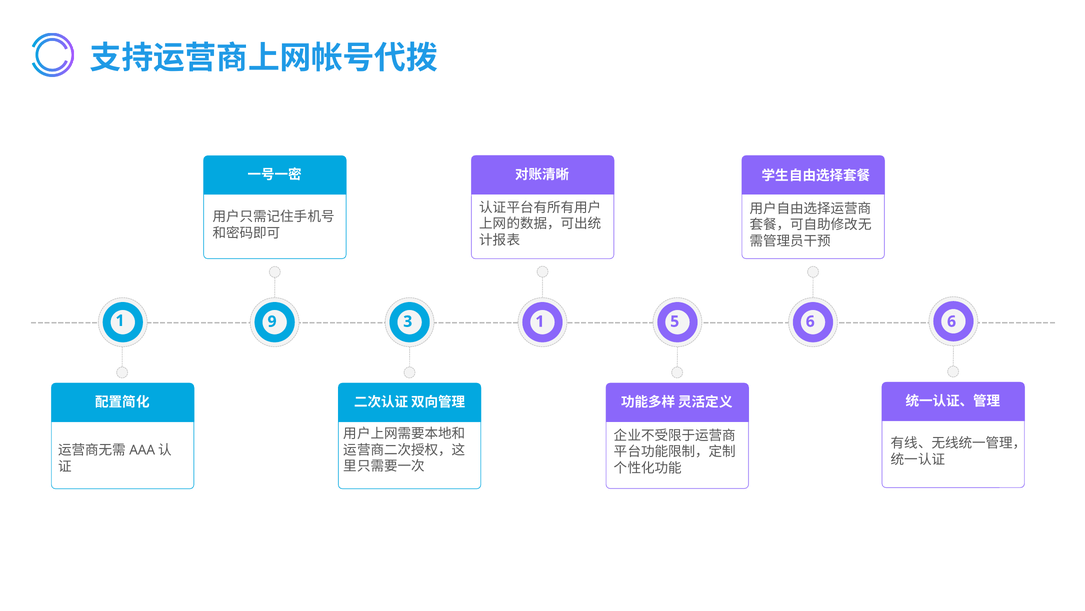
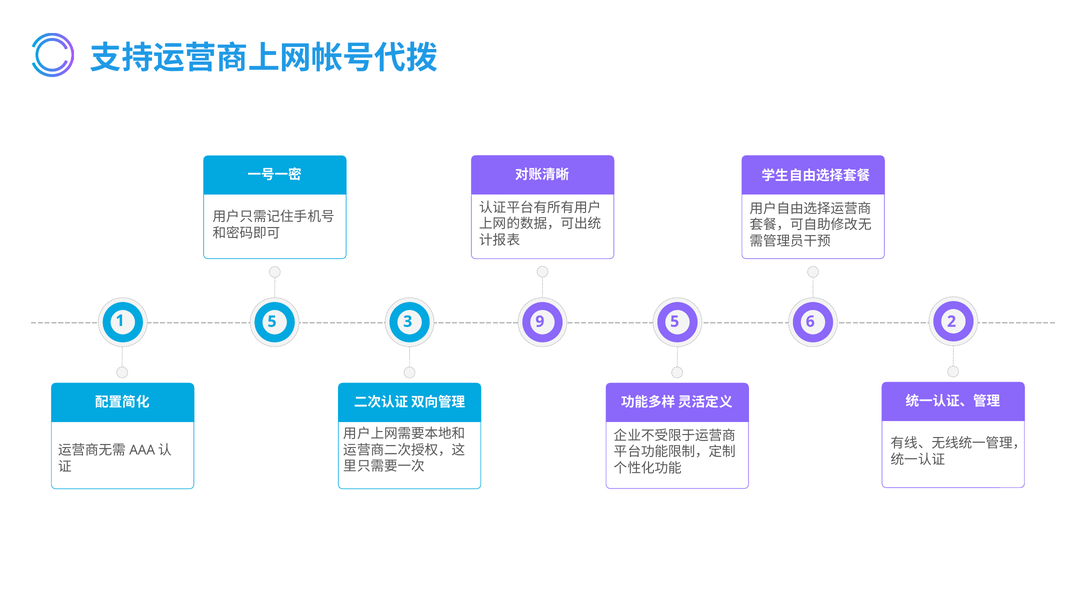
1 9: 9 -> 5 (272, 321)
3 1: 1 -> 9 (540, 321)
6 6: 6 -> 2 (952, 321)
